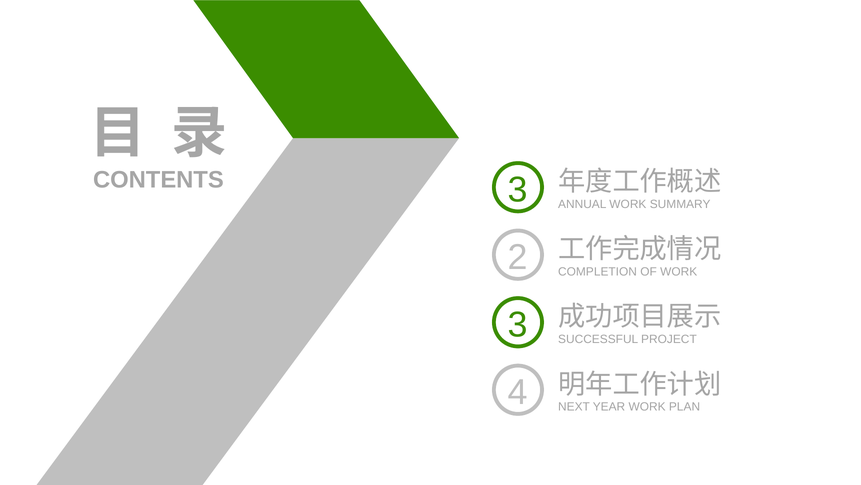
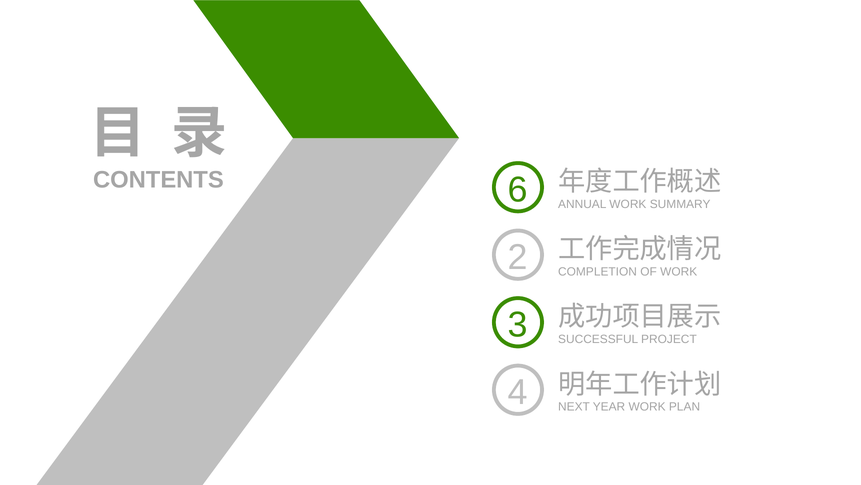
3: 3 -> 6 (518, 189)
